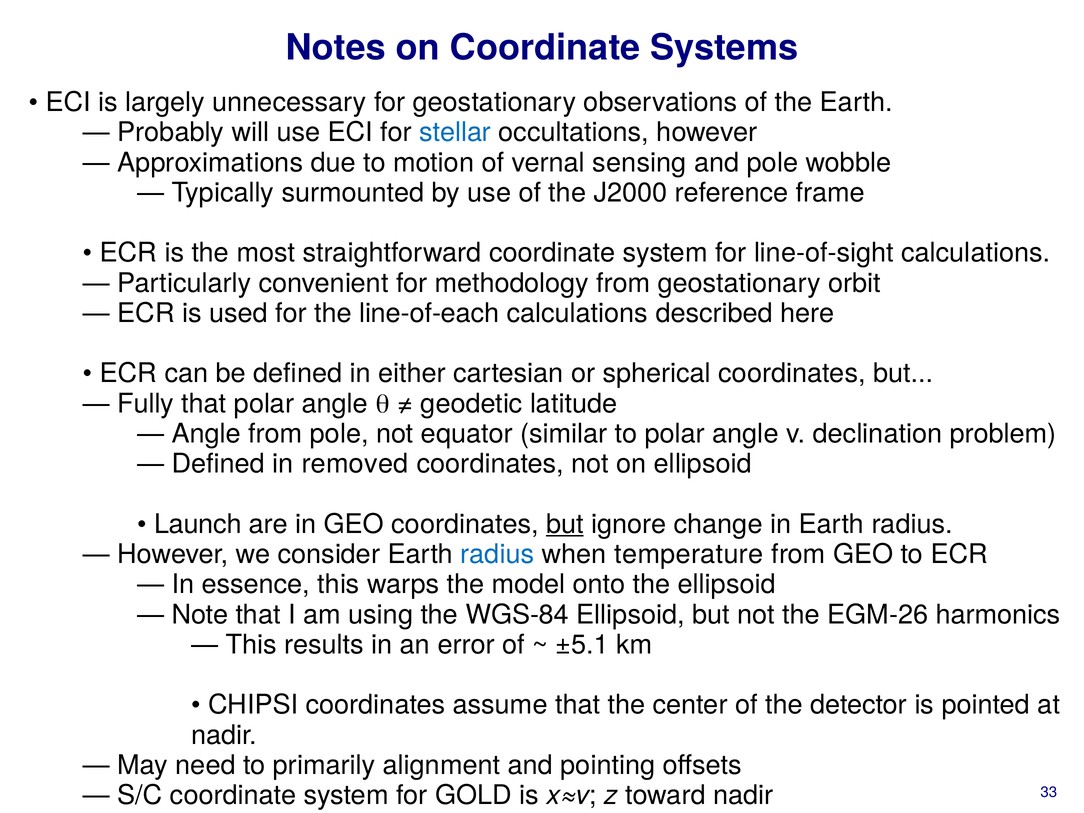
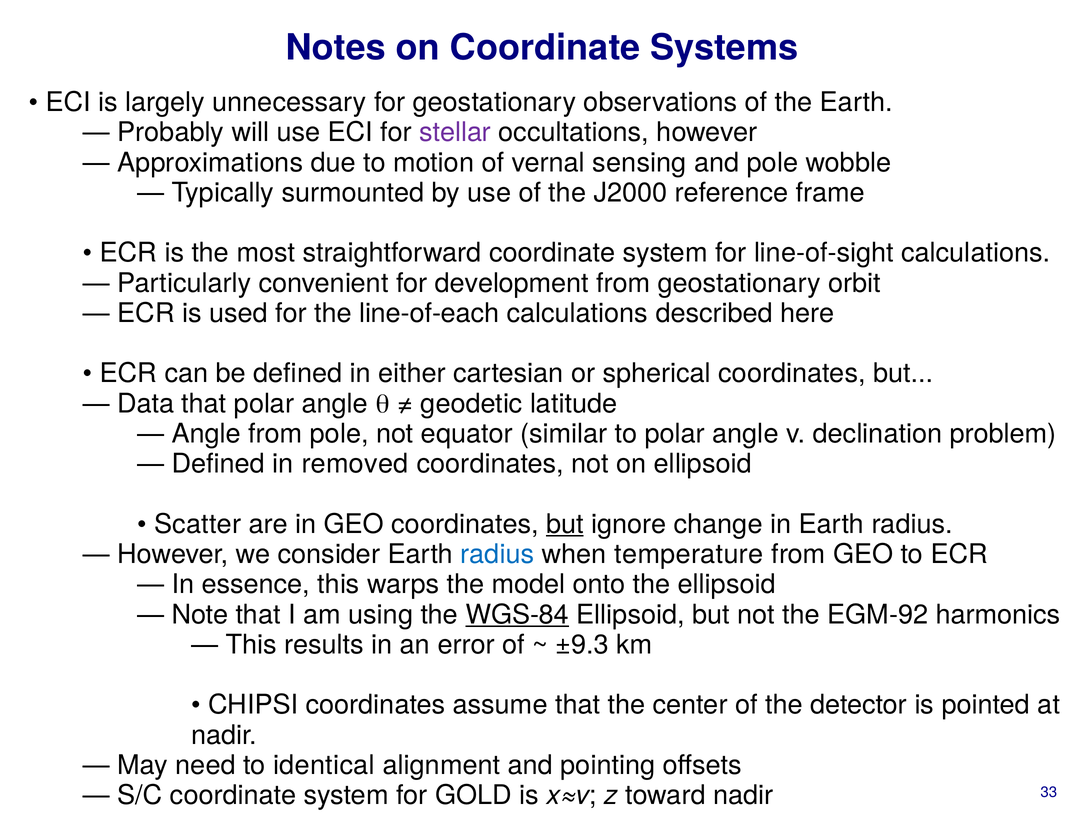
stellar colour: blue -> purple (455, 132)
methodology: methodology -> development (512, 283)
Fully: Fully -> Data (146, 404)
Launch: Launch -> Scatter (198, 524)
WGS-84 underline: none -> present (517, 615)
EGM-26: EGM-26 -> EGM-92 (878, 615)
±5.1: ±5.1 -> ±9.3 (582, 645)
primarily: primarily -> identical (324, 765)
